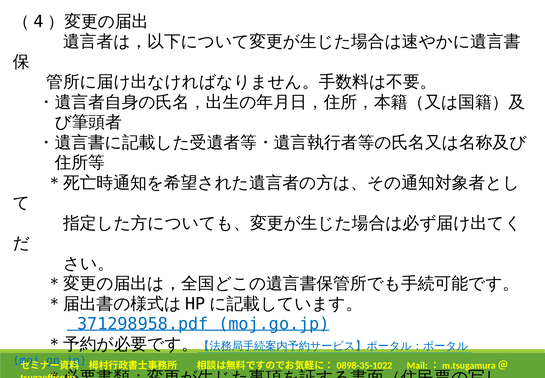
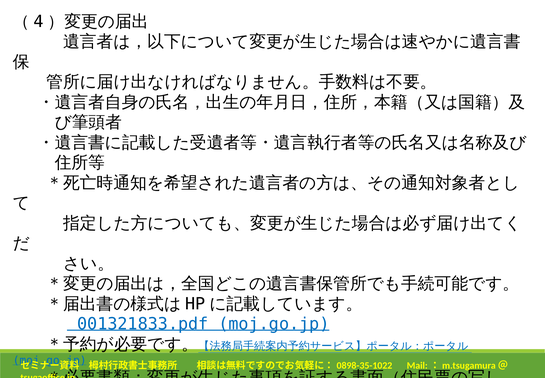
371298958.pdf: 371298958.pdf -> 001321833.pdf (143, 323)
